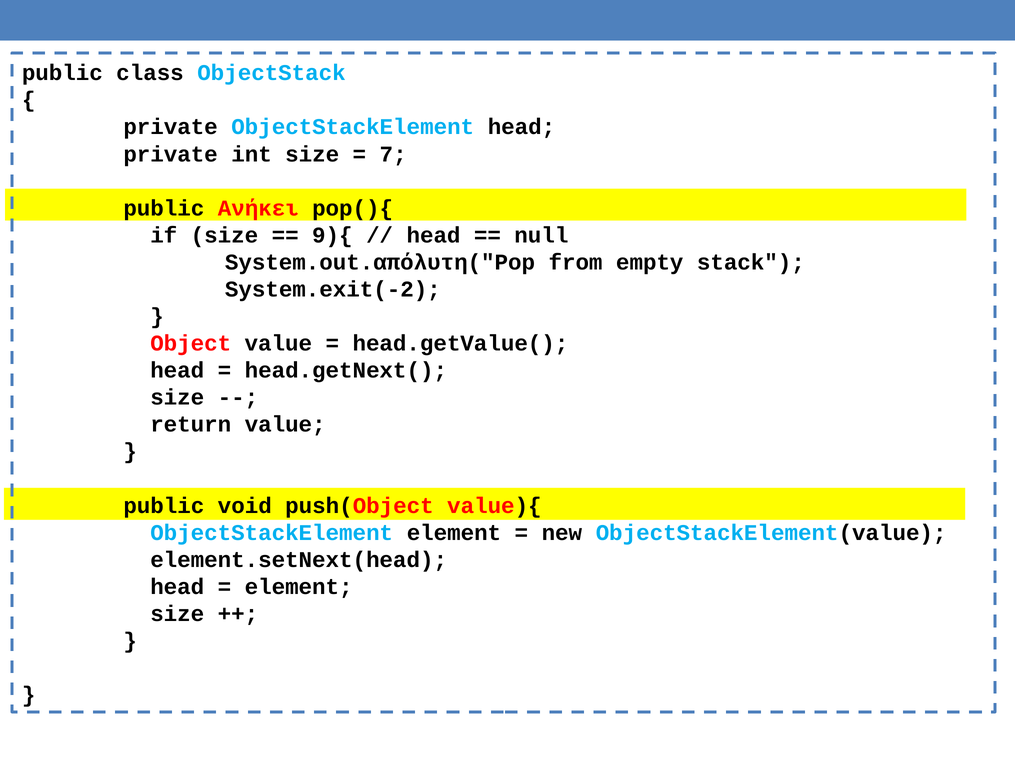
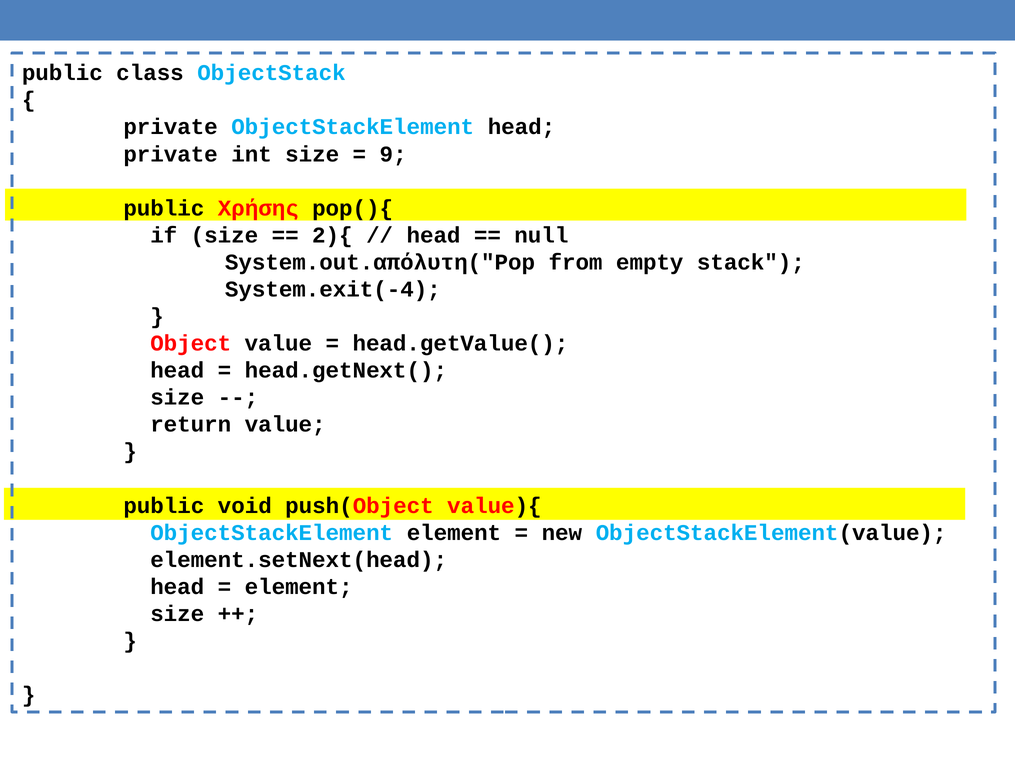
7: 7 -> 9 (393, 154)
Ανήκει: Ανήκει -> Χρήσης (258, 208)
9){: 9){ -> 2){ (332, 235)
System.exit(-2: System.exit(-2 -> System.exit(-4 (333, 289)
